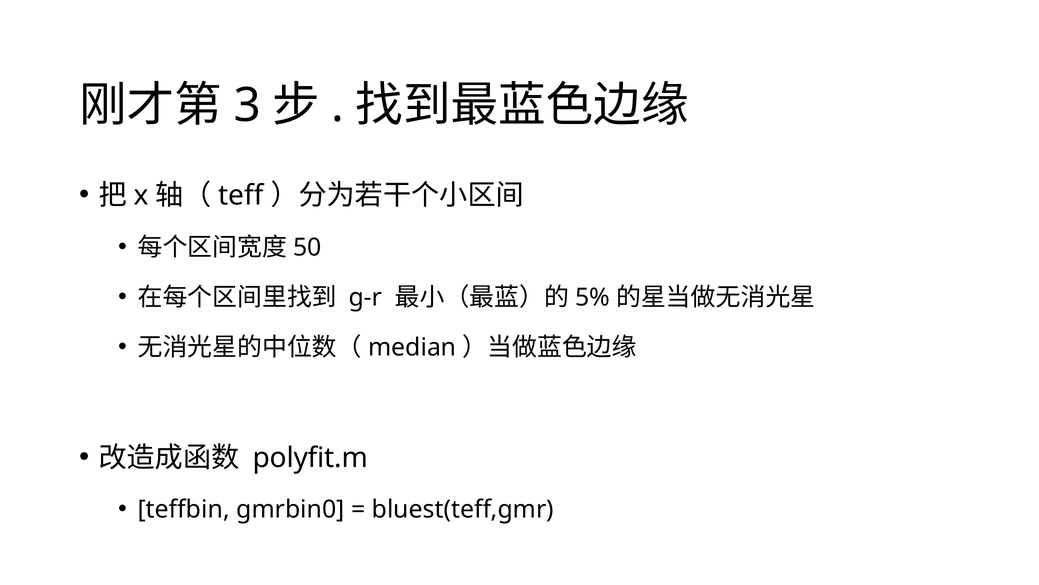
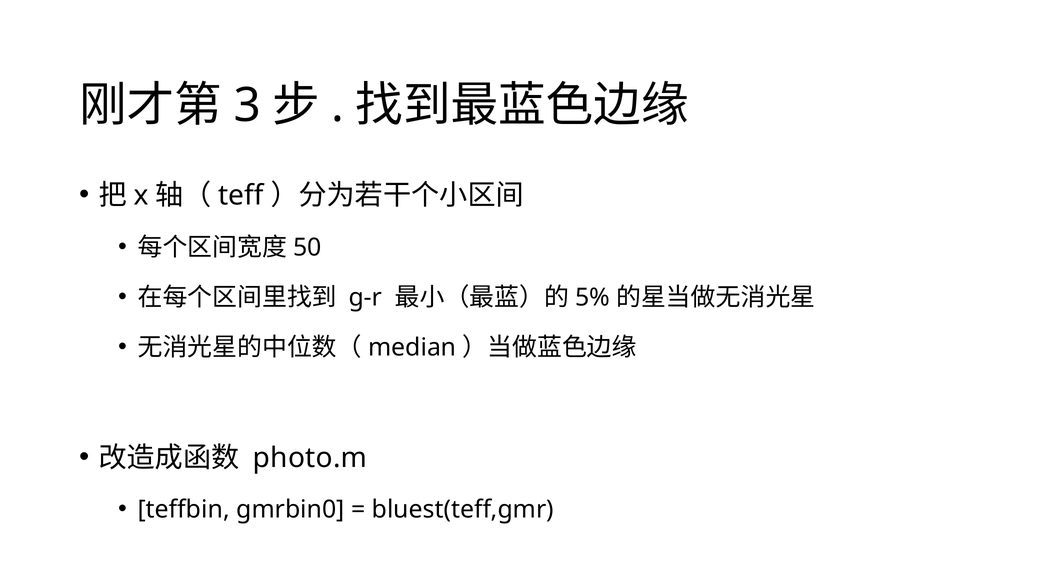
polyfit.m: polyfit.m -> photo.m (310, 457)
